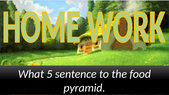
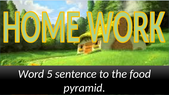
What: What -> Word (31, 74)
